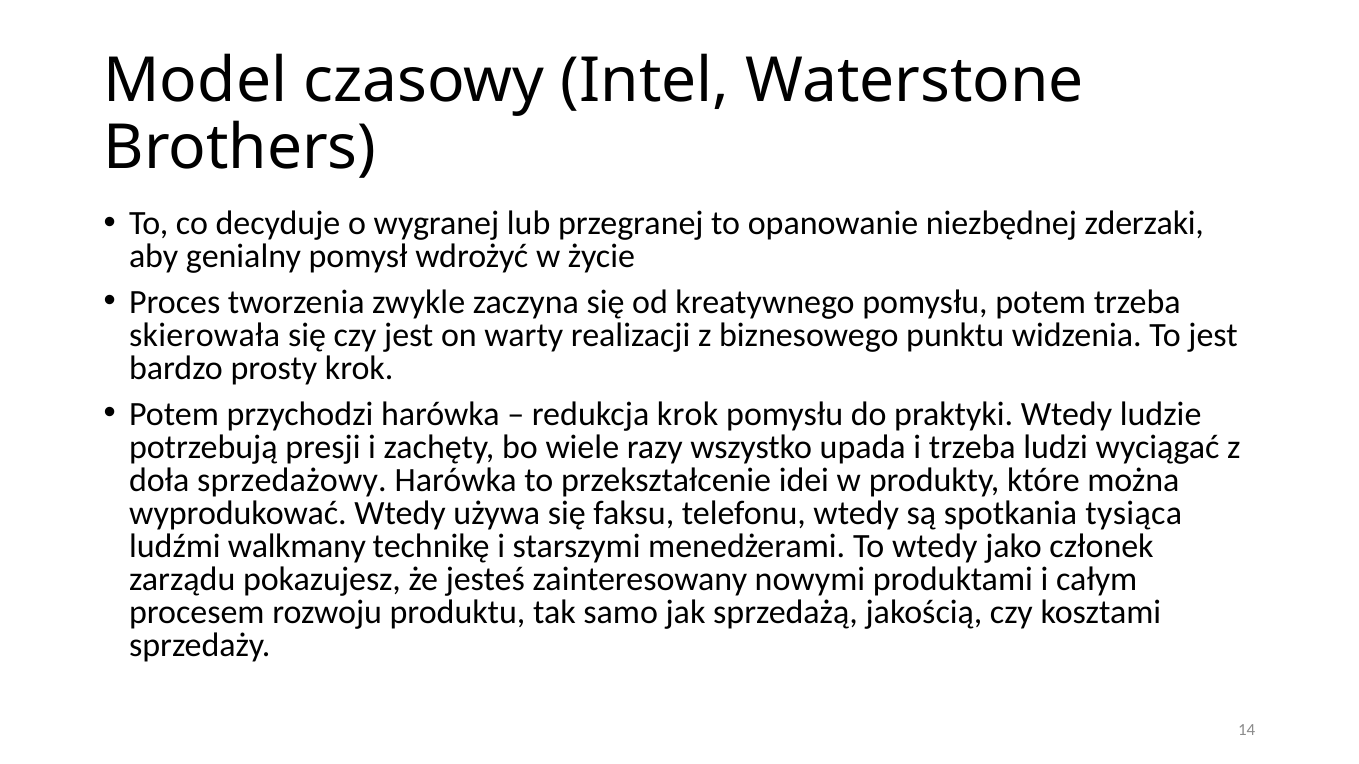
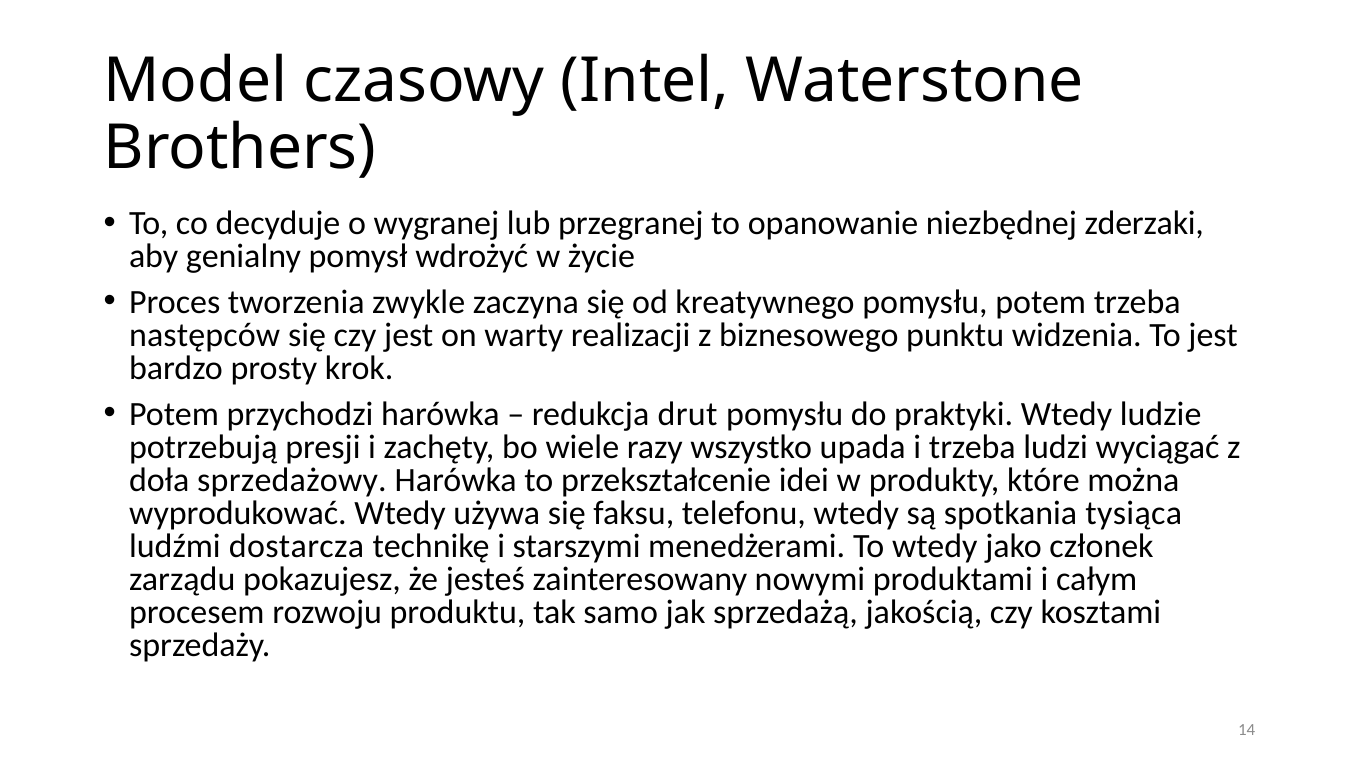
skierowała: skierowała -> następców (205, 336)
redukcja krok: krok -> drut (688, 414)
walkmany: walkmany -> dostarcza (297, 546)
